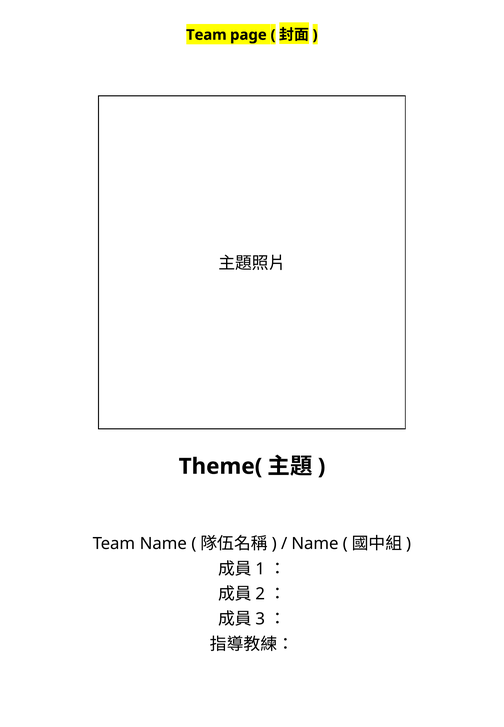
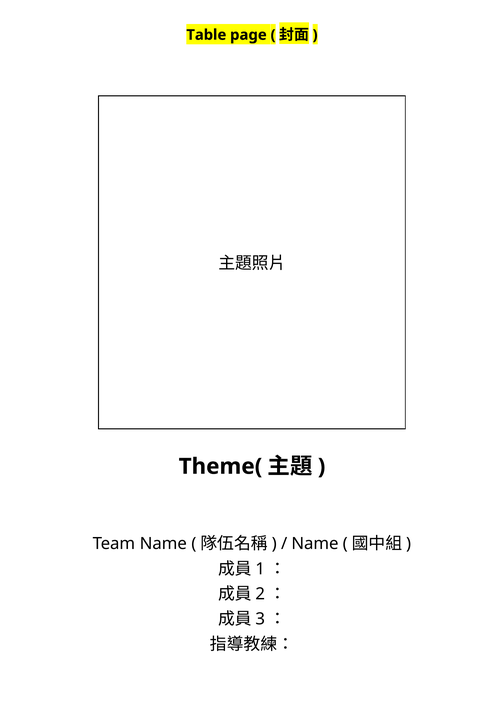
Team: Team -> Table (206, 35)
